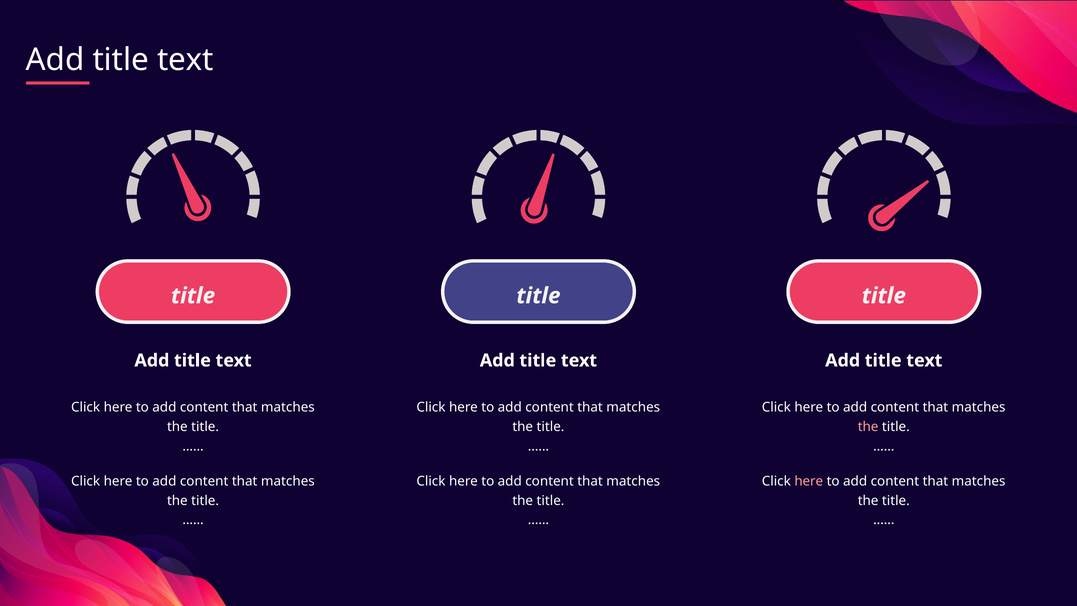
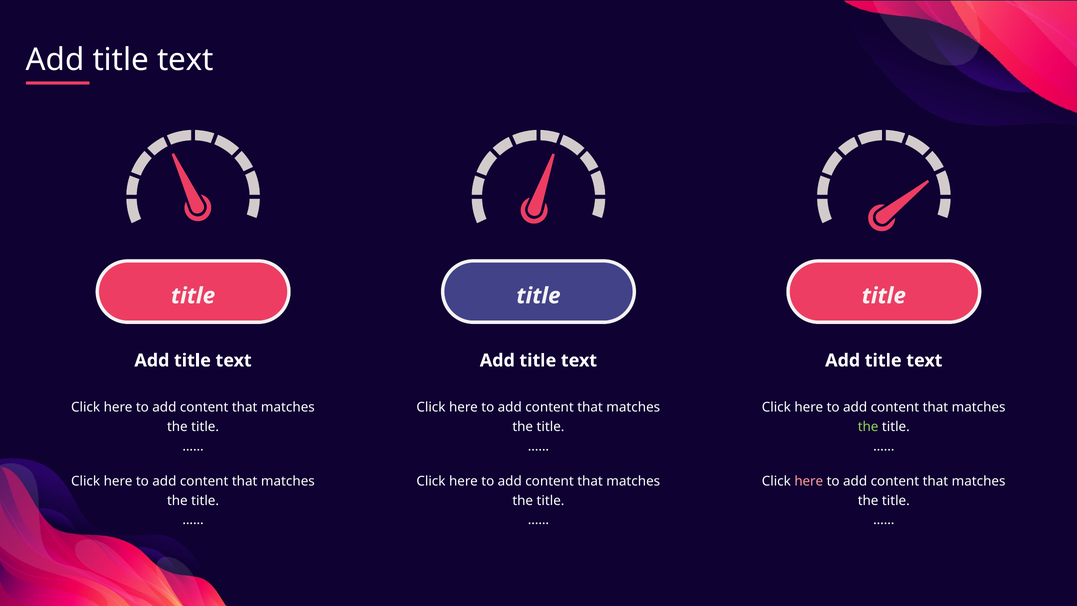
the colour: pink -> light green (868, 427)
